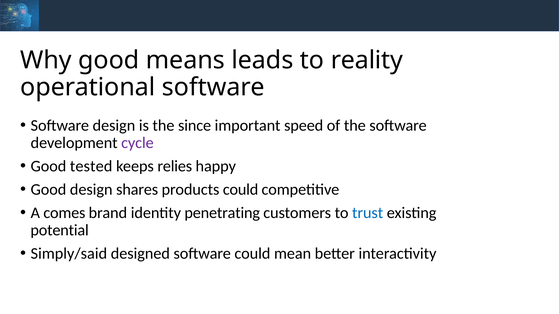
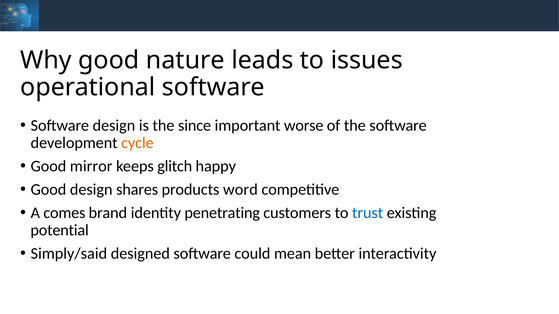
means: means -> nature (185, 60)
reality: reality -> issues (367, 60)
speed: speed -> worse (304, 126)
cycle colour: purple -> orange (137, 143)
tested: tested -> mirror (91, 166)
relies: relies -> glitch (175, 166)
products could: could -> word (240, 190)
